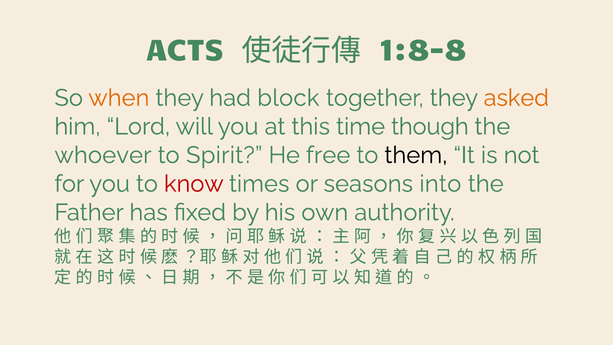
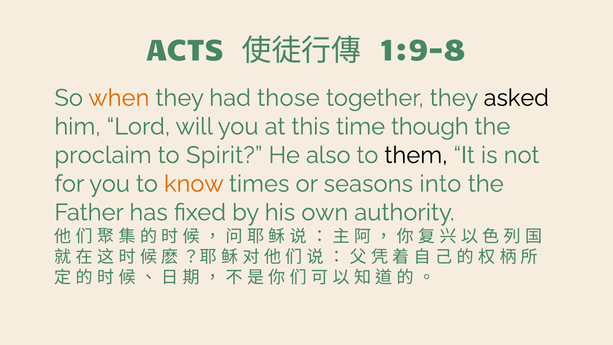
1:8-8: 1:8-8 -> 1:9-8 (422, 51)
block: block -> those (288, 98)
asked colour: orange -> black (516, 98)
whoever: whoever -> proclaim (103, 155)
free: free -> also (328, 155)
know colour: red -> orange (194, 184)
